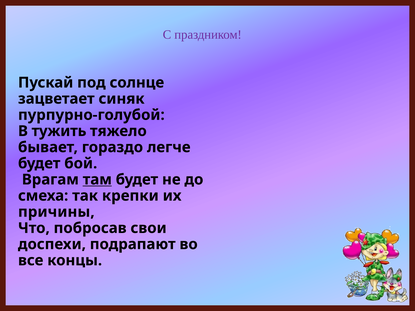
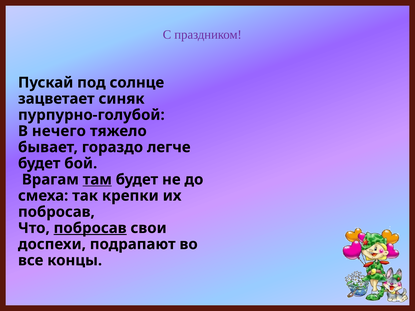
тужить: тужить -> нечего (59, 131)
причины: причины -> побросав (56, 212)
побросав underline: none -> present (90, 228)
